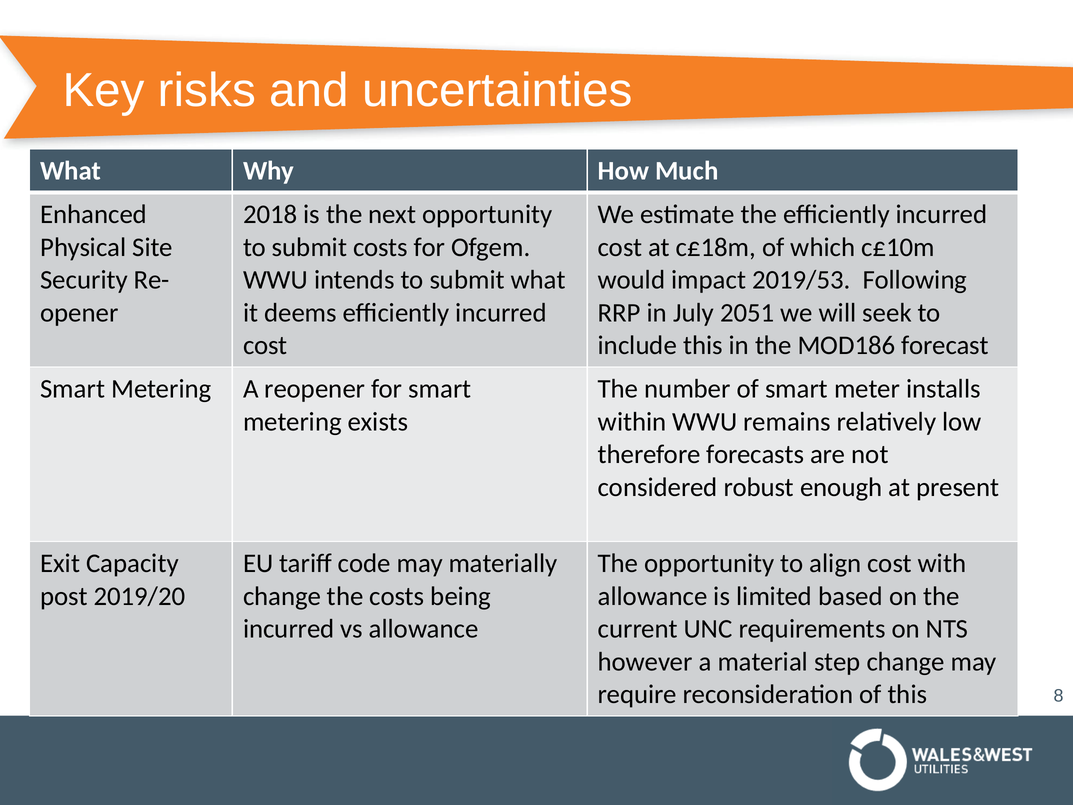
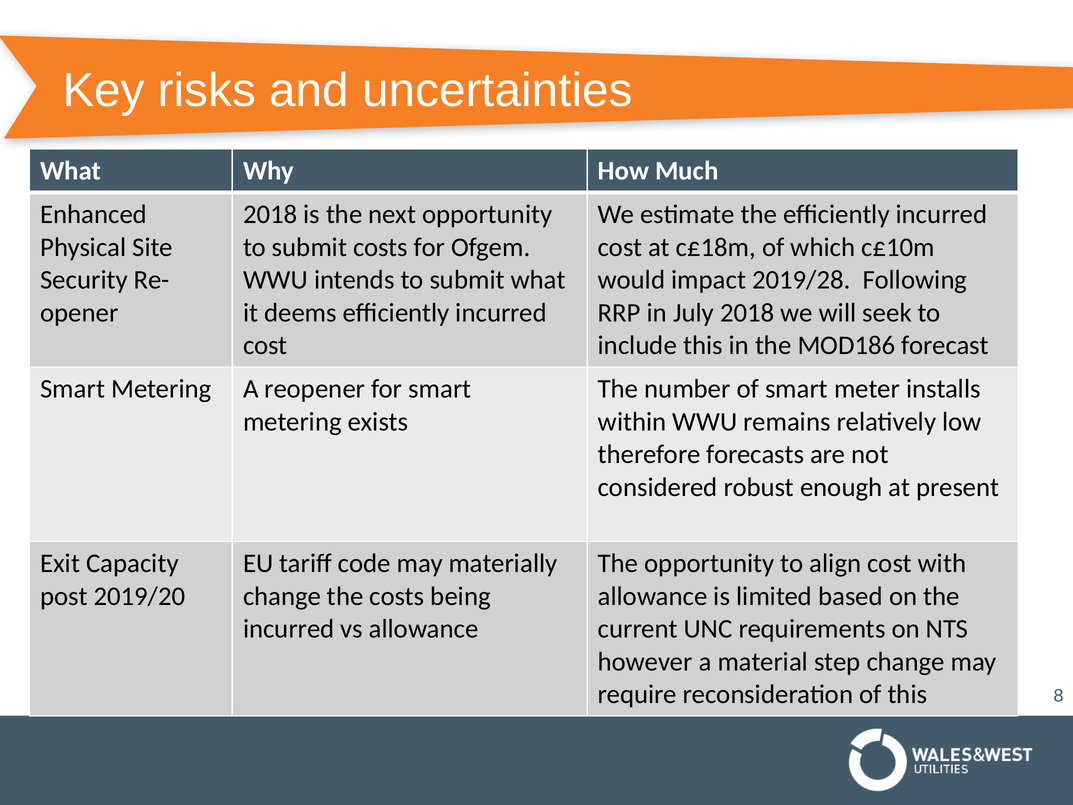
2019/53: 2019/53 -> 2019/28 (801, 280)
July 2051: 2051 -> 2018 (747, 313)
